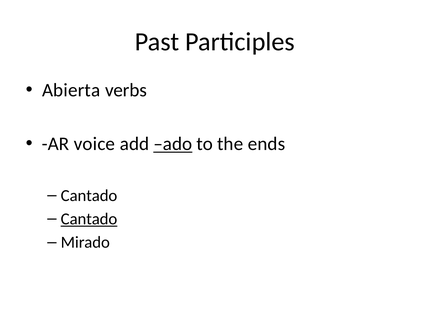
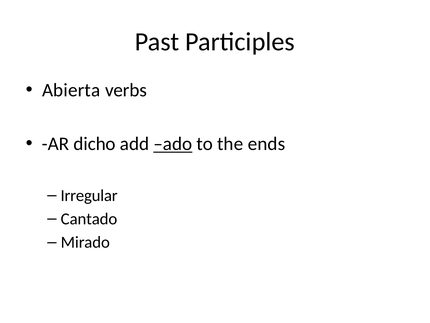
voice: voice -> dicho (95, 144)
Cantado: Cantado -> Irregular (89, 195)
Cantado underline: present -> none (89, 219)
